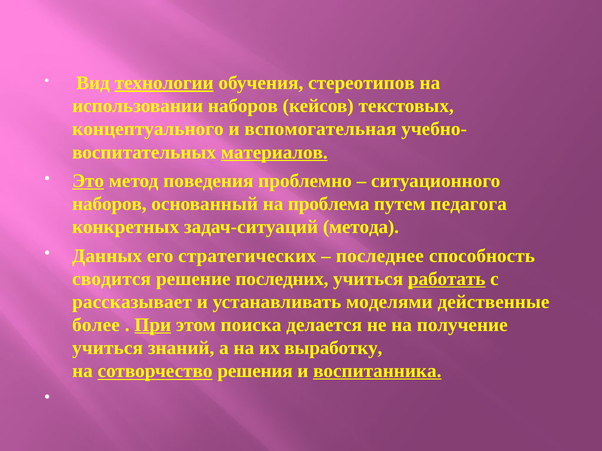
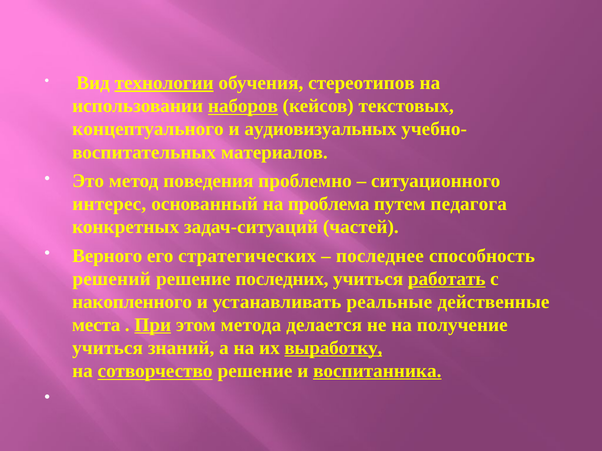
наборов underline: none -> present (243, 106)
вспомогательная: вспомогательная -> аудиовизуальных (321, 129)
материалов underline: present -> none (274, 152)
Это underline: present -> none (88, 181)
наборов: наборов -> интерес (109, 204)
метода: метода -> частей (361, 227)
Данных: Данных -> Верного (107, 256)
сводится: сводится -> решений (112, 279)
рассказывает: рассказывает -> накопленного (132, 302)
моделями: моделями -> реальные (389, 302)
более: более -> места (96, 325)
поиска: поиска -> метода (251, 325)
выработку underline: none -> present (333, 348)
сотворчество решения: решения -> решение (255, 371)
